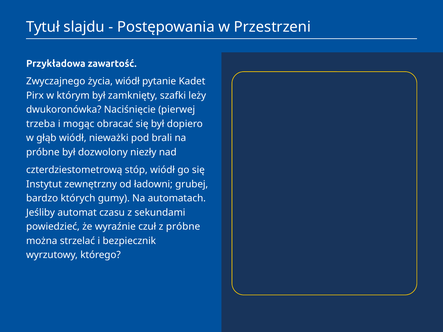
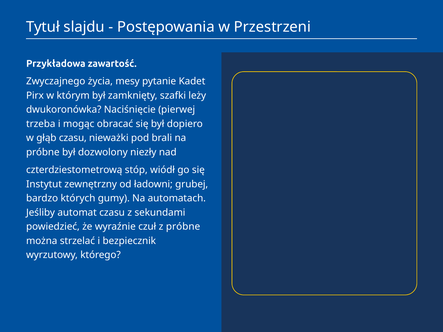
życia wiódł: wiódł -> mesy (128, 81)
głąb wiódł: wiódł -> czasu (73, 138)
